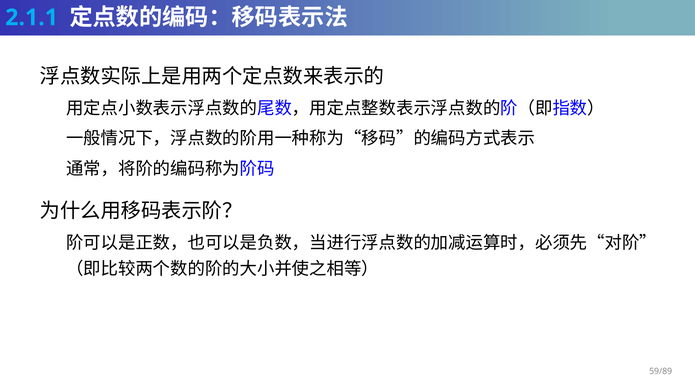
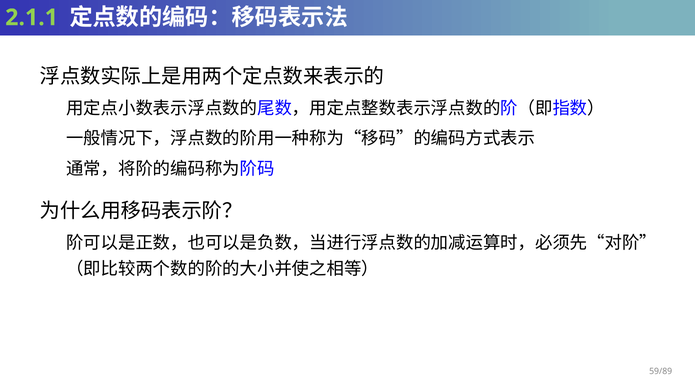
2.1.1 colour: light blue -> light green (32, 18)
